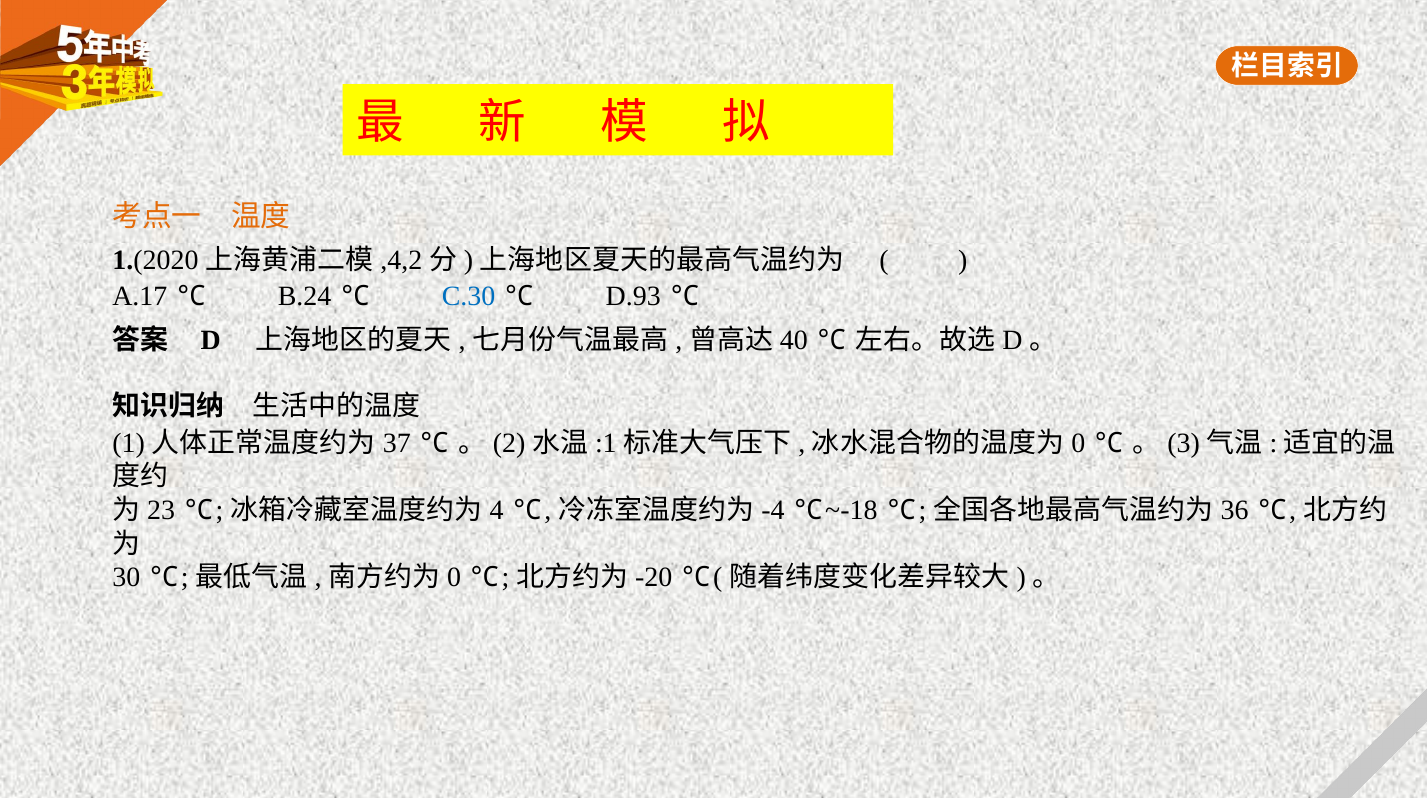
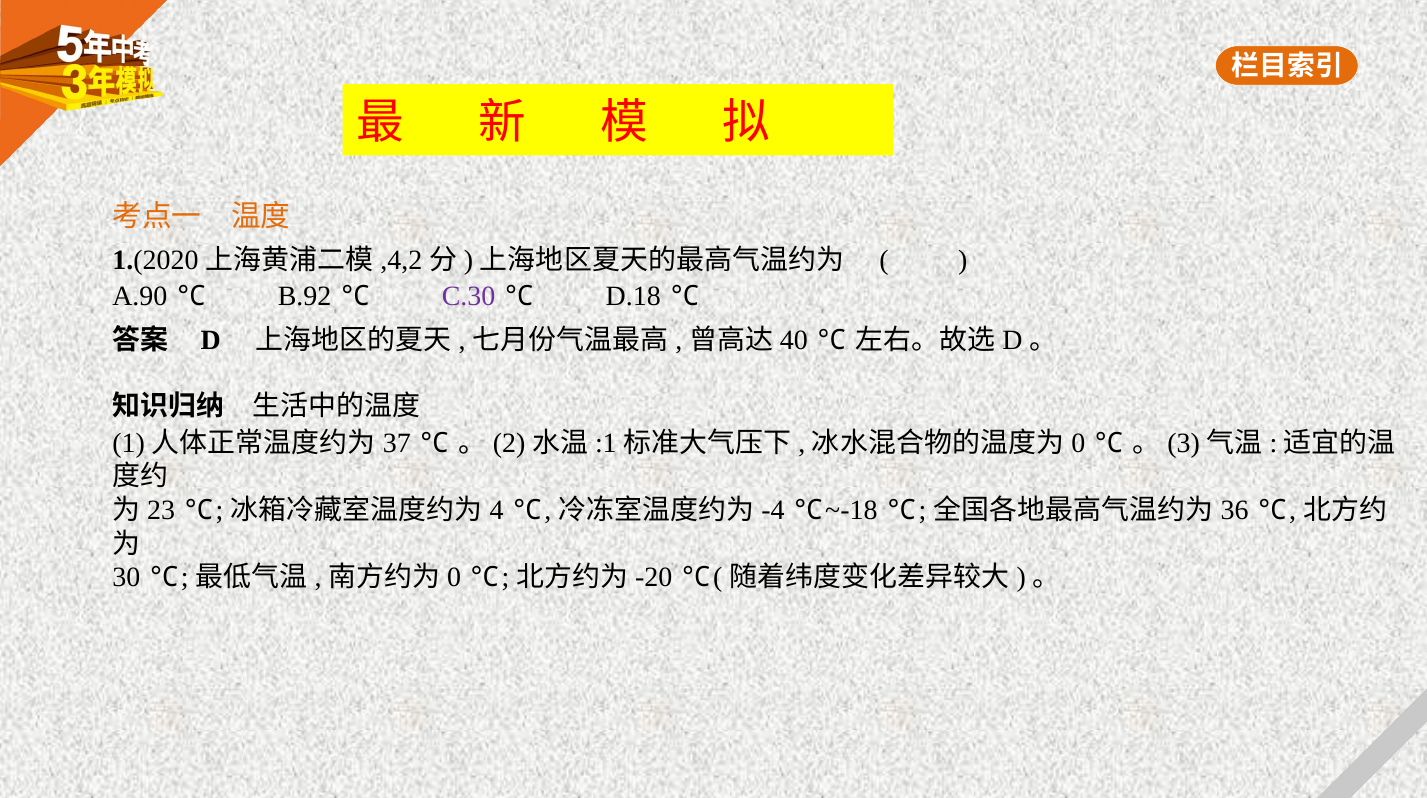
A.17: A.17 -> A.90 (140, 296)
B.24: B.24 -> B.92 (305, 296)
C.30 colour: blue -> purple (469, 296)
D.93: D.93 -> D.18 (633, 296)
